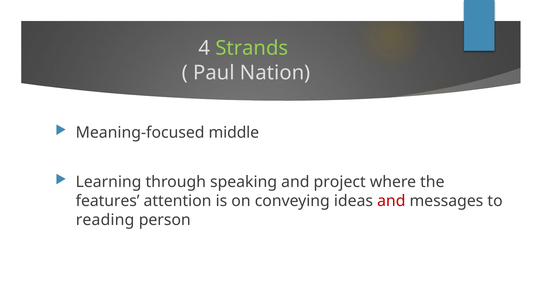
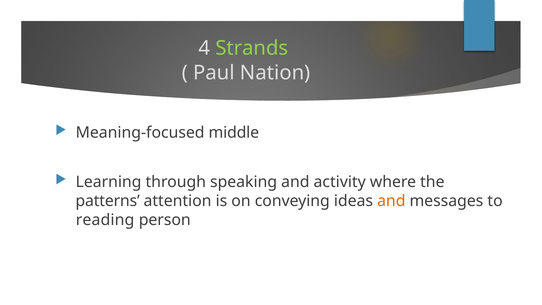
project: project -> activity (340, 182)
features: features -> patterns (108, 201)
and colour: red -> orange (391, 201)
